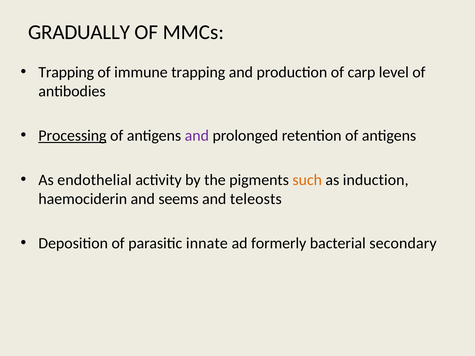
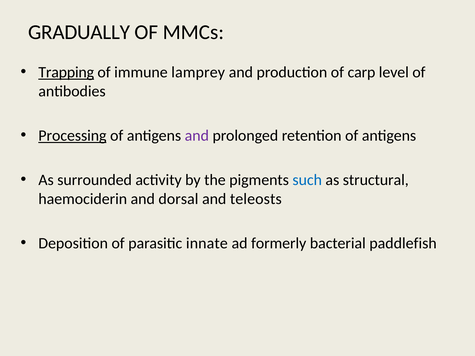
Trapping underline: none -> present (66, 72)
immune trapping: trapping -> lamprey (198, 72)
endothelial: endothelial -> surrounded (95, 180)
such colour: orange -> blue (307, 180)
induction: induction -> structural (376, 180)
seems: seems -> dorsal (178, 199)
secondary: secondary -> paddlefish (403, 243)
